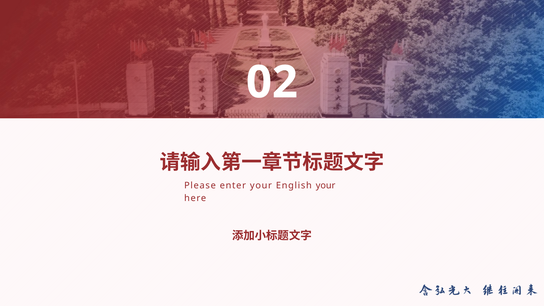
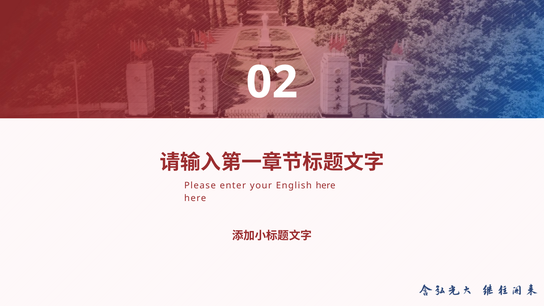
English your: your -> here (326, 186)
